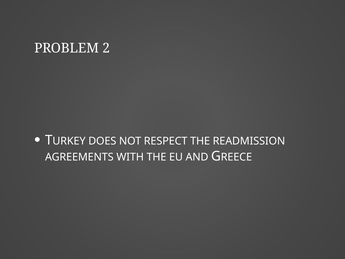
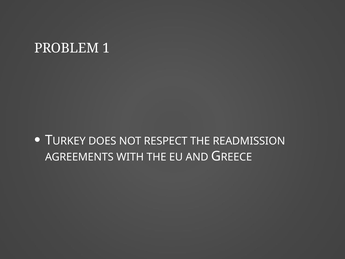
2: 2 -> 1 (106, 48)
